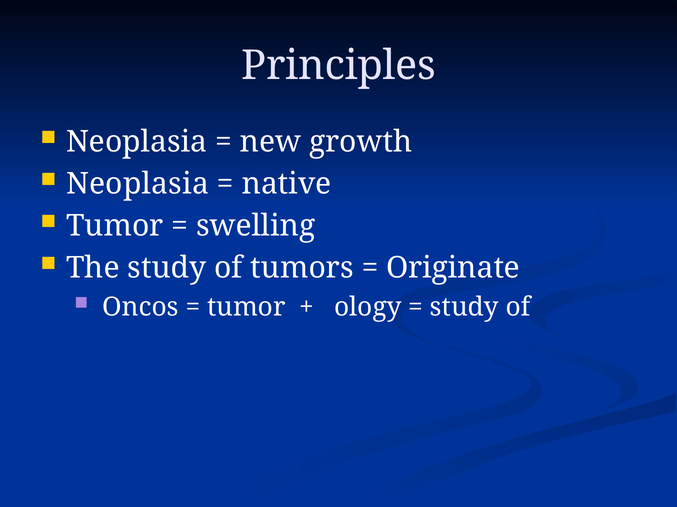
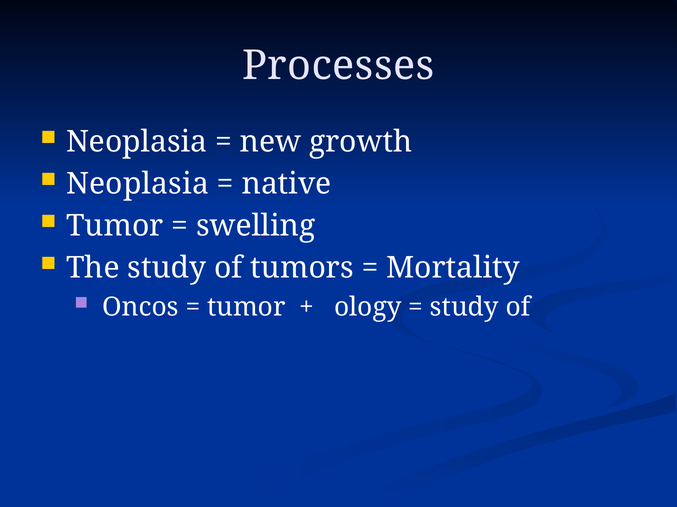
Principles: Principles -> Processes (338, 66)
Originate: Originate -> Mortality (453, 268)
